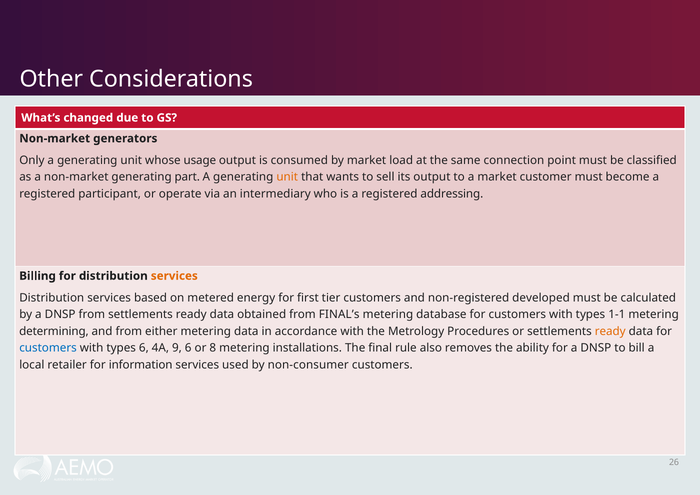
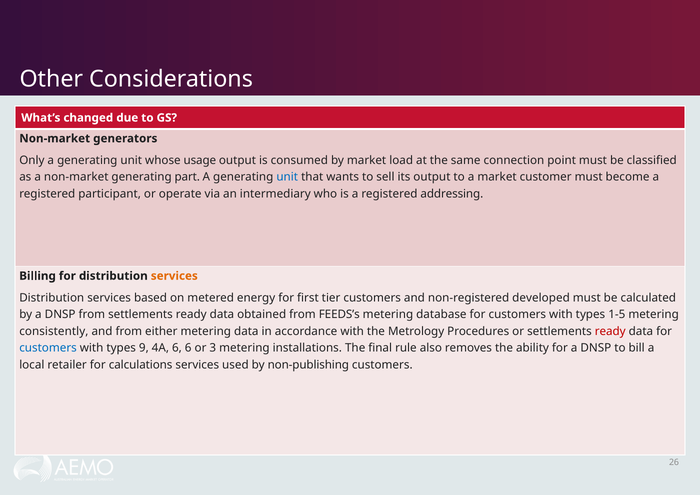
unit colour: orange -> blue (287, 177)
FINAL’s: FINAL’s -> FEEDS’s (339, 314)
1-1: 1-1 -> 1-5 (617, 314)
determining: determining -> consistently (54, 331)
ready colour: orange -> red (610, 331)
types 6: 6 -> 9 (144, 348)
4A 9: 9 -> 6 (177, 348)
8: 8 -> 3 (213, 348)
information: information -> calculations (141, 365)
non-consumer: non-consumer -> non-publishing (308, 365)
